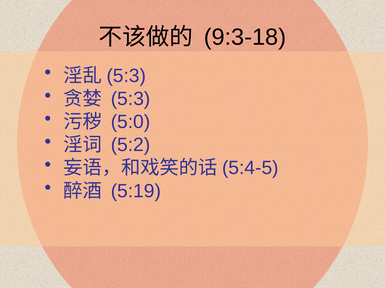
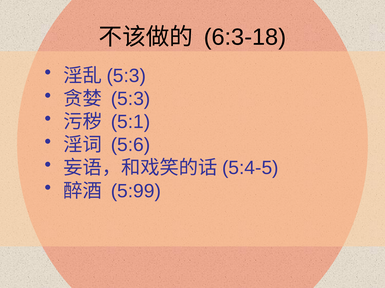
9:3-18: 9:3-18 -> 6:3-18 (245, 37)
5:0: 5:0 -> 5:1 (131, 122)
5:2: 5:2 -> 5:6 (131, 145)
5:19: 5:19 -> 5:99 (136, 191)
